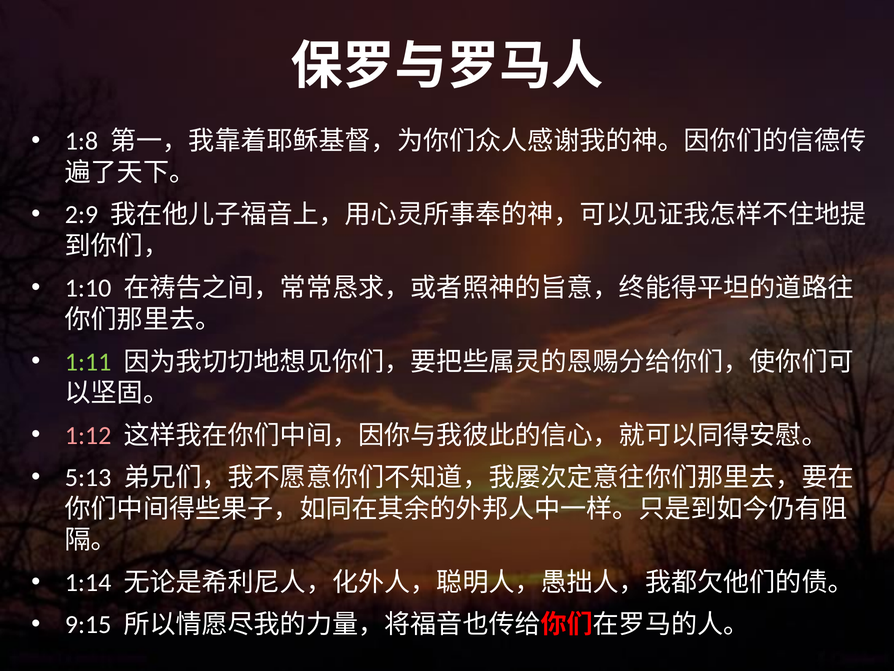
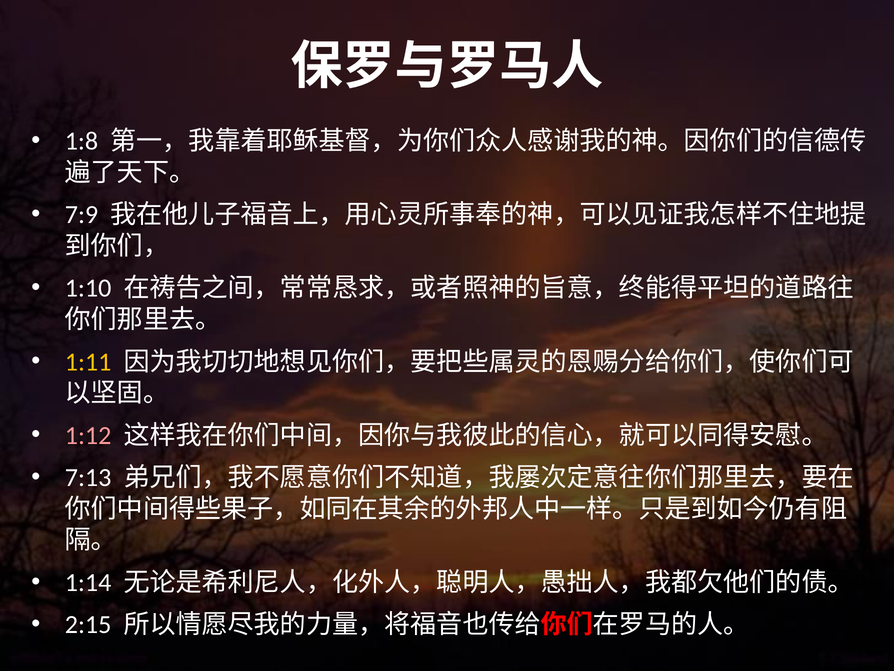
2:9: 2:9 -> 7:9 (81, 215)
1:11 colour: light green -> yellow (88, 362)
5:13: 5:13 -> 7:13 (88, 477)
9:15: 9:15 -> 2:15 (88, 624)
